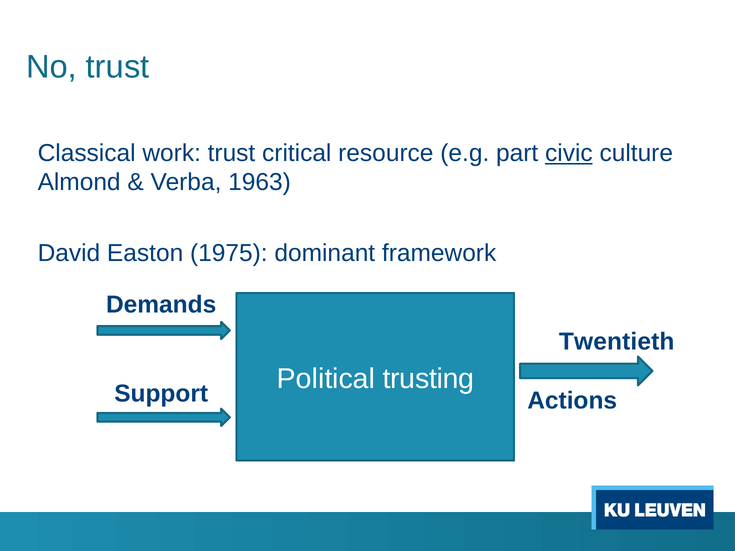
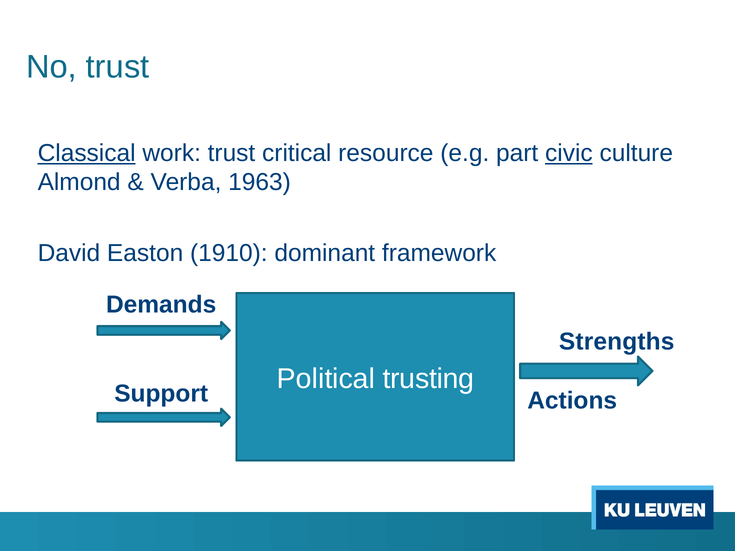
Classical underline: none -> present (87, 153)
1975: 1975 -> 1910 (229, 253)
Twentieth: Twentieth -> Strengths (617, 342)
